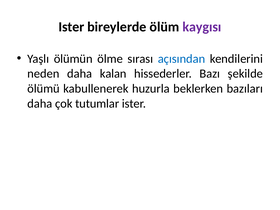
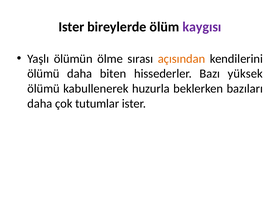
açısından colour: blue -> orange (182, 59)
neden: neden -> ölümü (43, 74)
kalan: kalan -> biten (113, 74)
şekilde: şekilde -> yüksek (245, 74)
